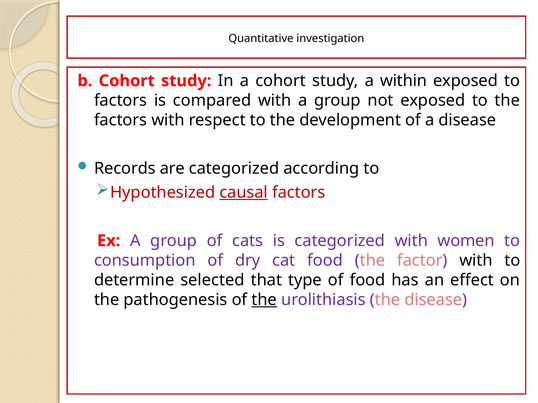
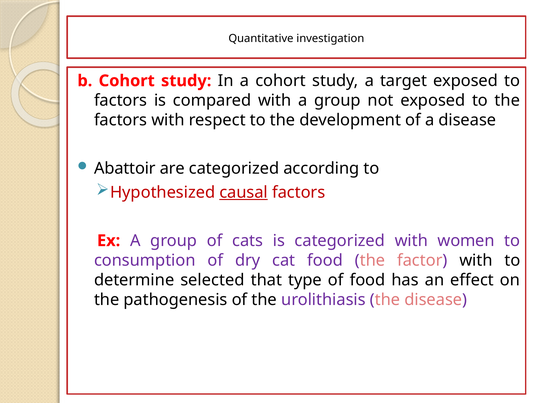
within: within -> target (404, 81)
Records: Records -> Abattoir (125, 169)
the underline: present -> none (264, 300)
